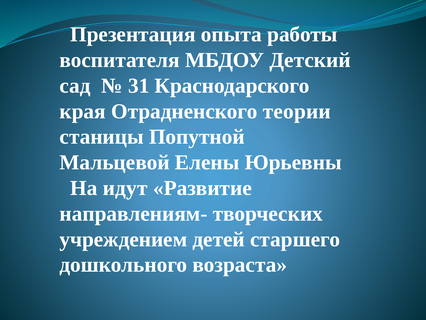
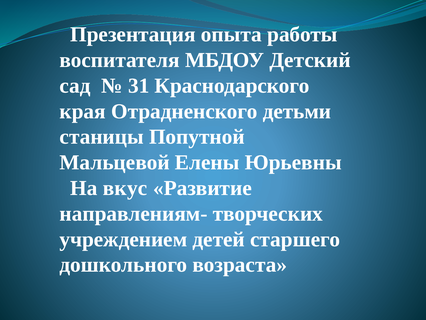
теории: теории -> детьми (297, 111)
идут: идут -> вкус (125, 188)
